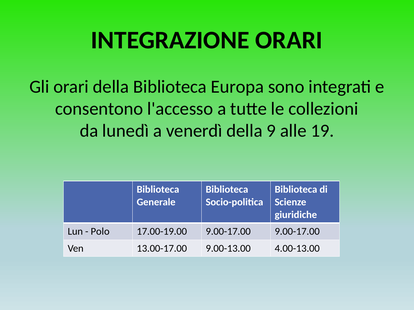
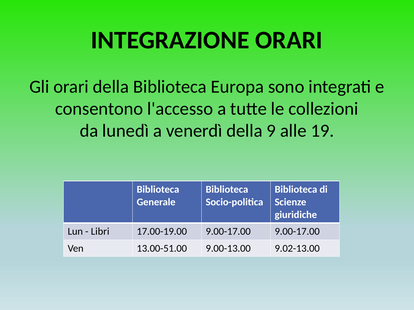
Polo: Polo -> Libri (100, 232)
13.00-17.00: 13.00-17.00 -> 13.00-51.00 (162, 249)
4.00-13.00: 4.00-13.00 -> 9.02-13.00 (297, 249)
